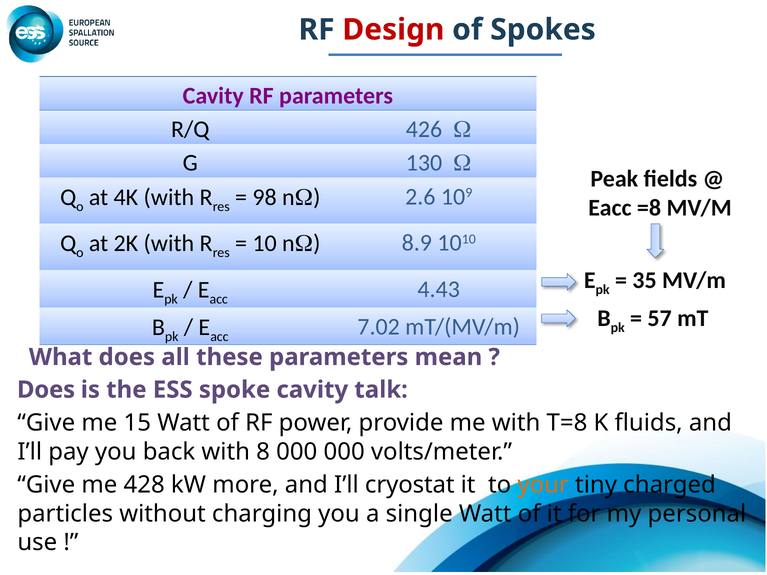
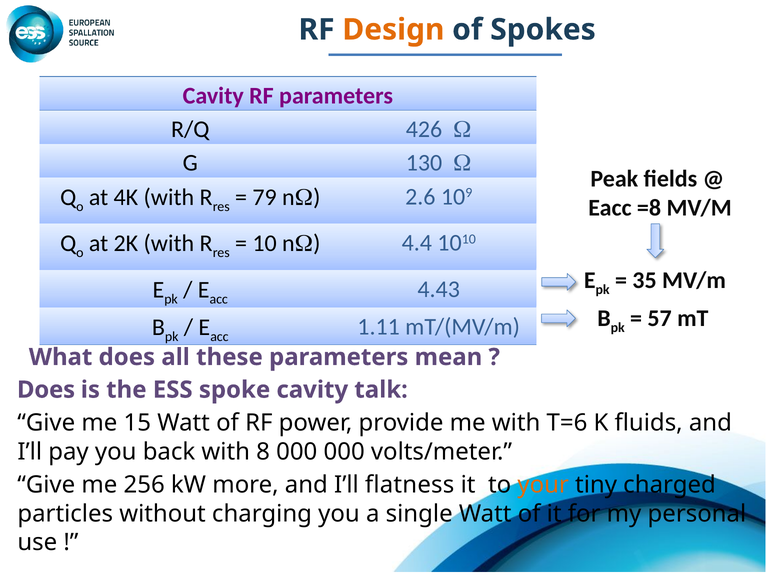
Design colour: red -> orange (393, 30)
98: 98 -> 79 (265, 197)
8.9: 8.9 -> 4.4 (417, 243)
7.02: 7.02 -> 1.11 (379, 327)
T=8: T=8 -> T=6 (567, 423)
428: 428 -> 256 (144, 485)
cryostat: cryostat -> flatness (410, 485)
